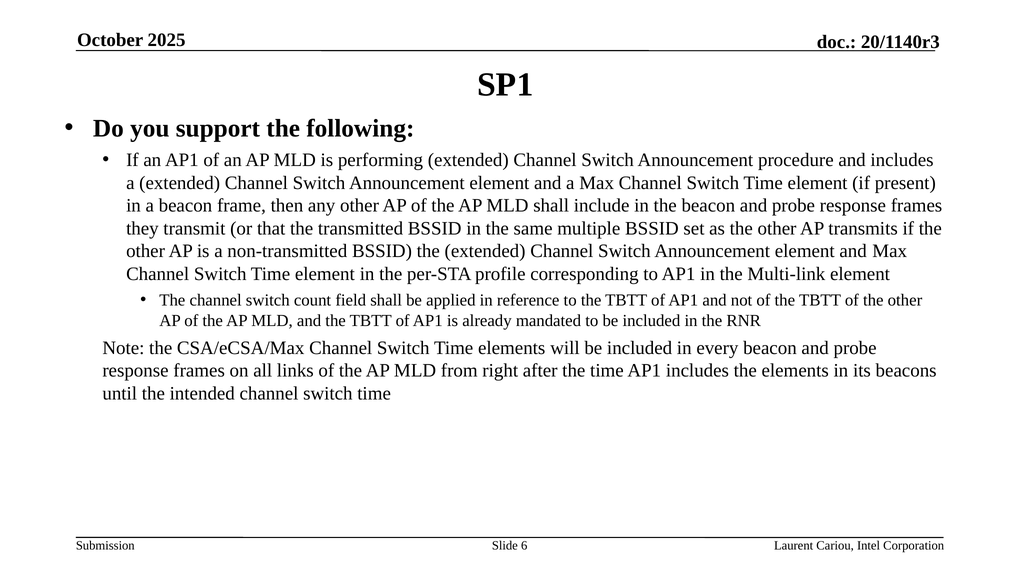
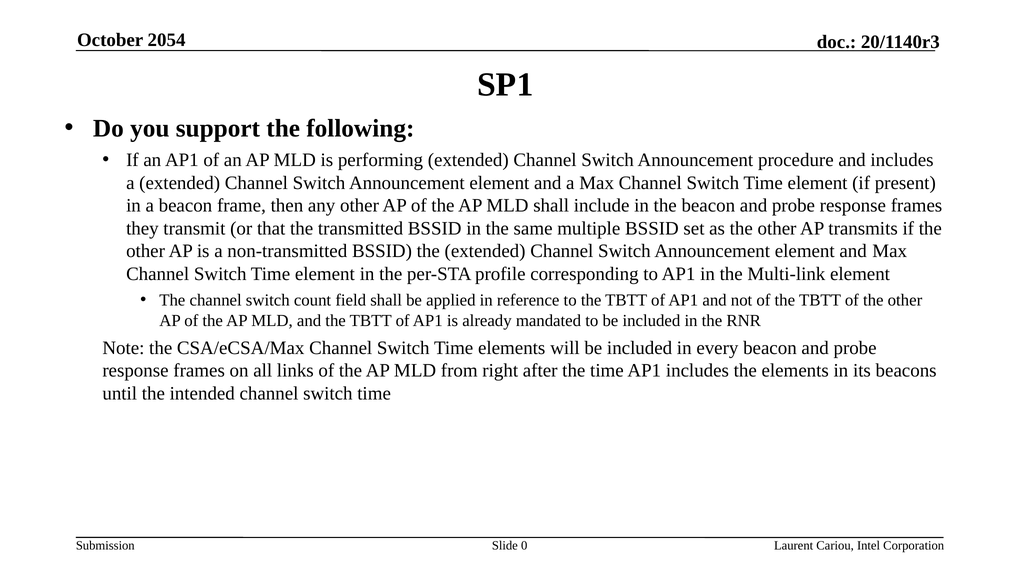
2025: 2025 -> 2054 (167, 40)
6: 6 -> 0 (524, 545)
